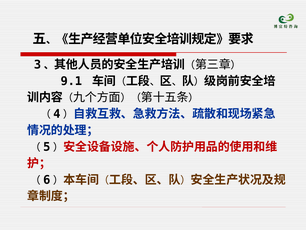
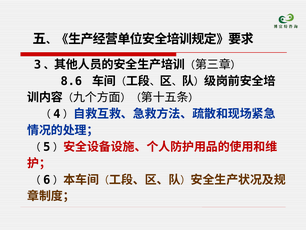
9.1: 9.1 -> 8.6 (71, 81)
